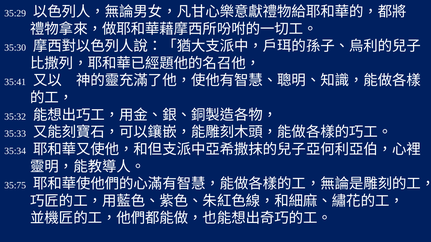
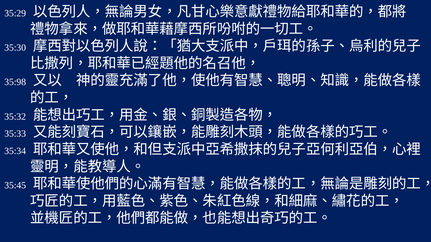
35:41: 35:41 -> 35:98 (15, 82)
35:75: 35:75 -> 35:45 (15, 186)
